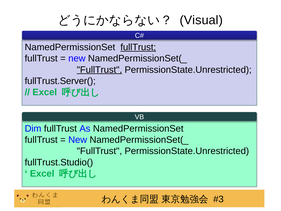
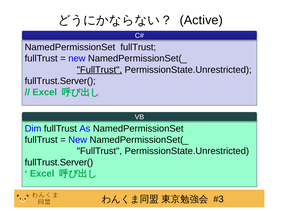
Visual: Visual -> Active (201, 20)
fullTrust underline: present -> none (138, 47)
fullTrust.Studio(: fullTrust.Studio( -> fullTrust.Server( (59, 162)
